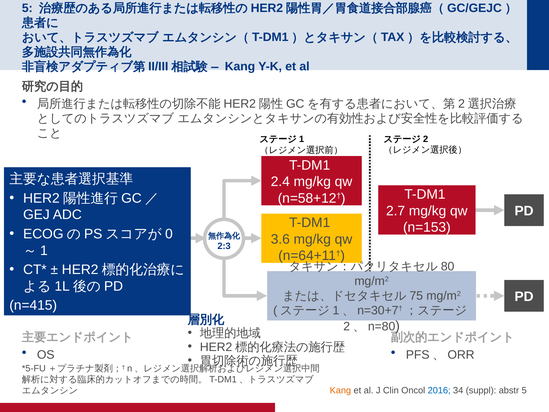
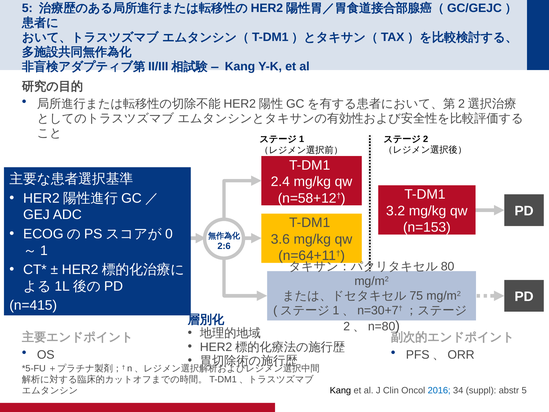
2.7: 2.7 -> 3.2 (396, 211)
2:3: 2:3 -> 2:6 (224, 246)
Kang colour: orange -> black (340, 390)
